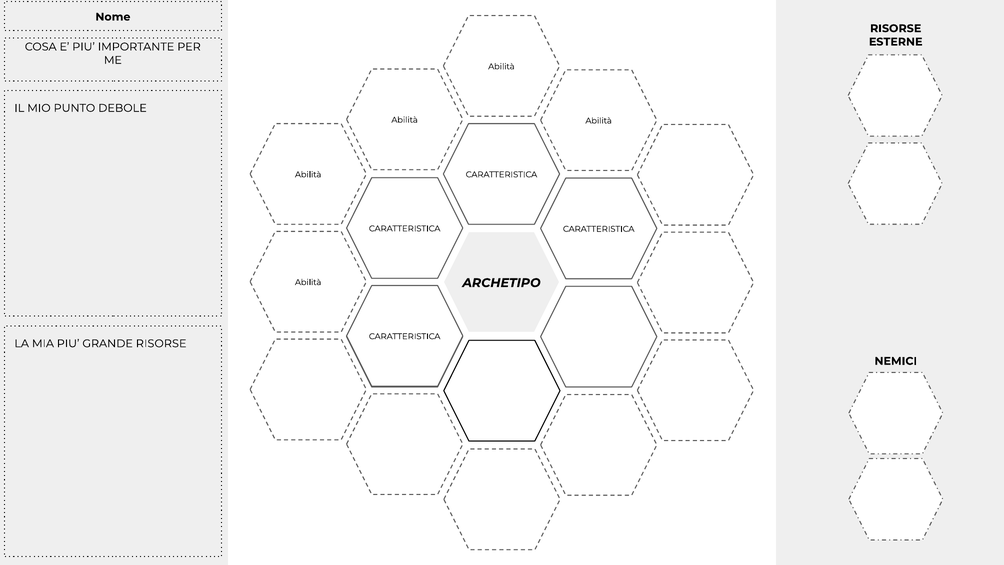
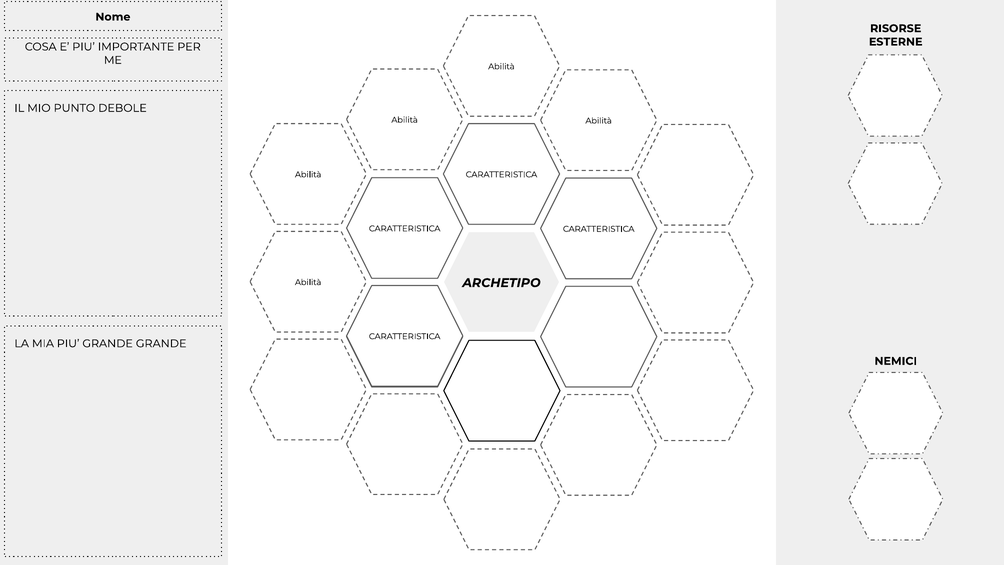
GRANDE RISORSE: RISORSE -> GRANDE (161, 343)
